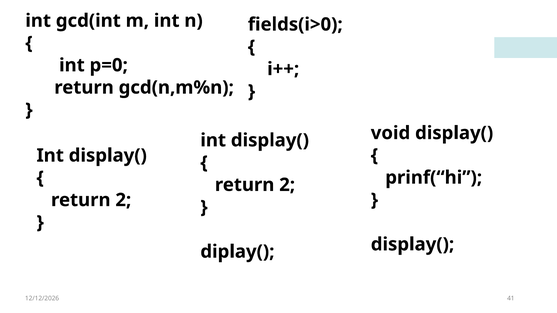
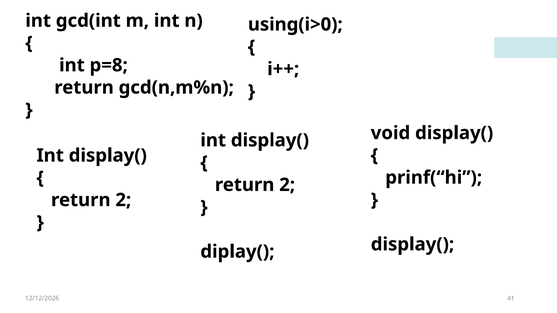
fields(i>0: fields(i>0 -> using(i>0 (295, 24)
p=0: p=0 -> p=8 (109, 65)
